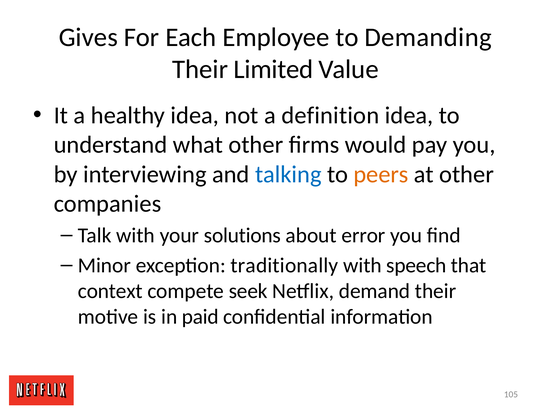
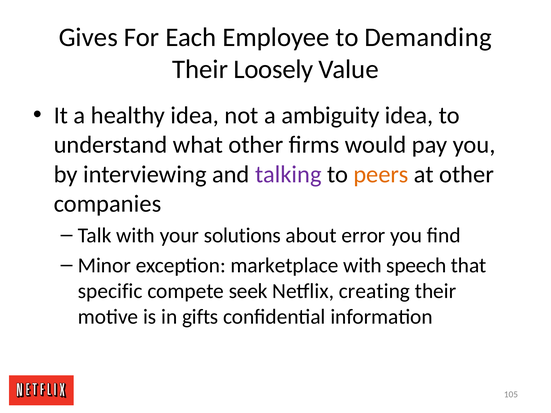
Limited: Limited -> Loosely (273, 69)
definition: definition -> ambiguity (330, 116)
talking colour: blue -> purple (288, 174)
traditionally: traditionally -> marketplace (285, 265)
context: context -> specific (110, 291)
demand: demand -> creating (374, 291)
paid: paid -> gifts (200, 317)
